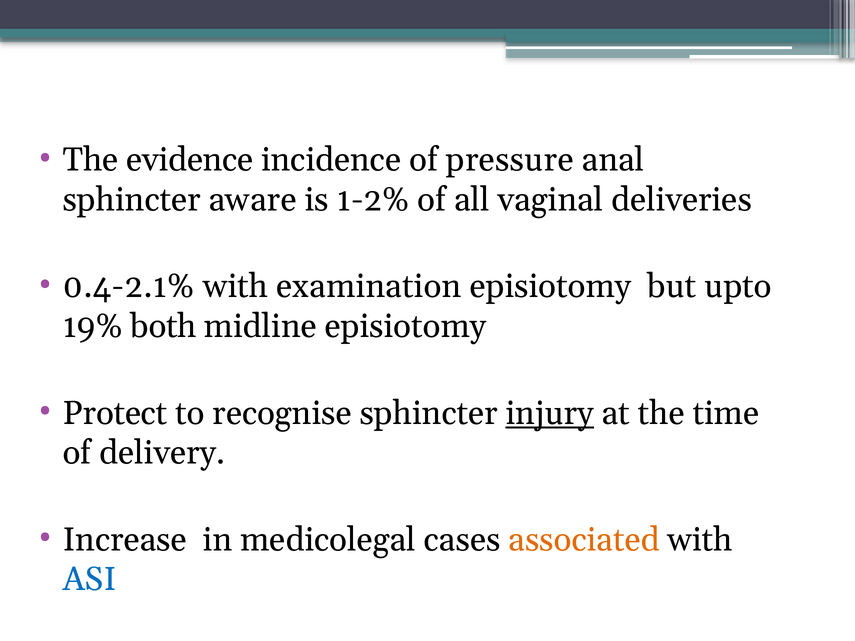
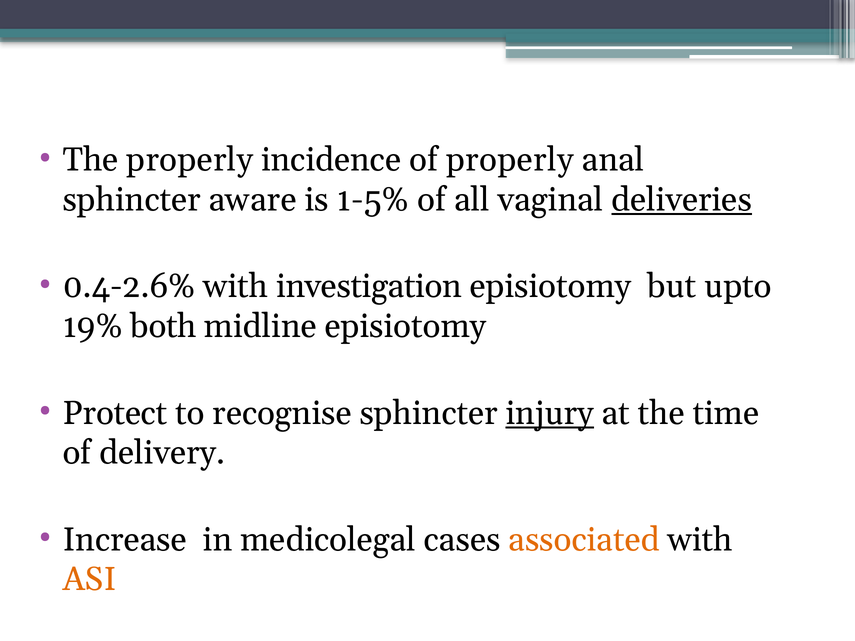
The evidence: evidence -> properly (190, 160)
of pressure: pressure -> properly (510, 160)
1-2%: 1-2% -> 1-5% (373, 200)
deliveries underline: none -> present (682, 200)
0.4-2.1%: 0.4-2.1% -> 0.4-2.6% (129, 287)
examination: examination -> investigation (369, 287)
ASI colour: blue -> orange (90, 580)
